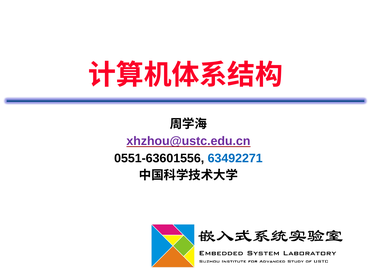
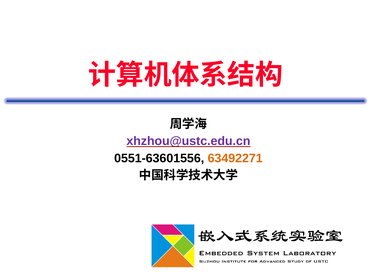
63492271 colour: blue -> orange (235, 158)
